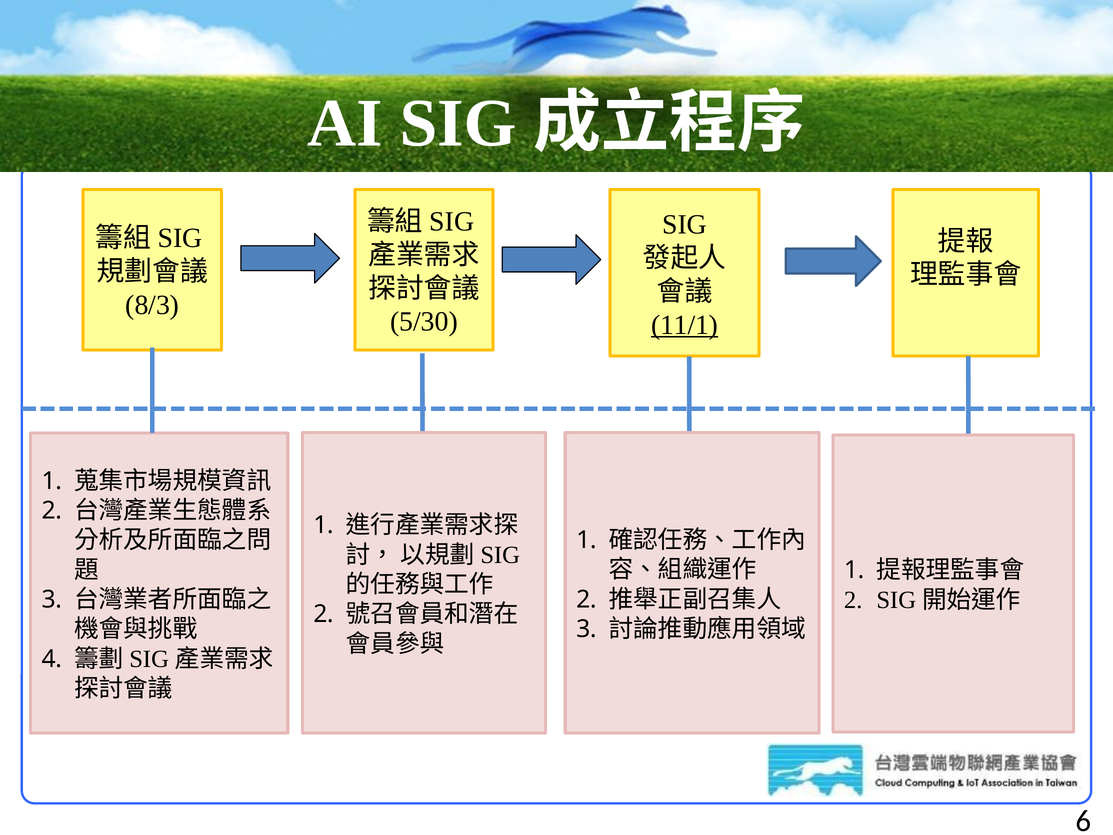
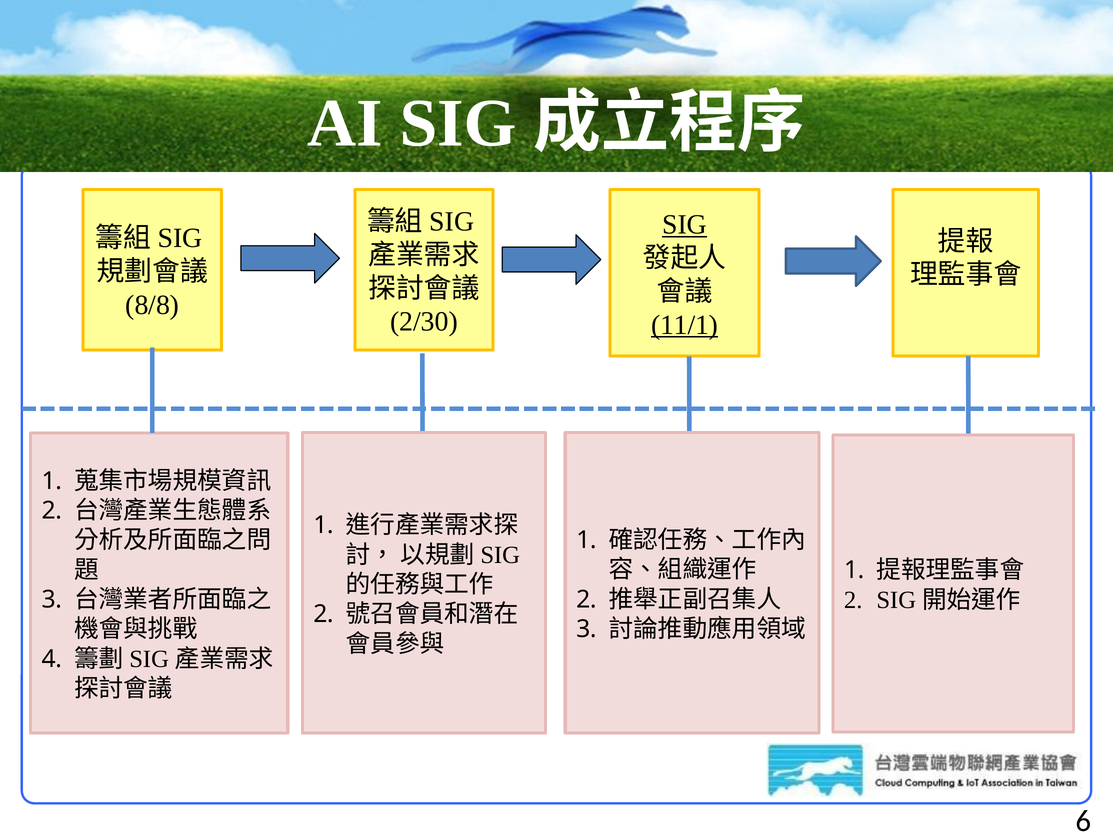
SIG underline: none -> present (685, 225)
8/3: 8/3 -> 8/8 (152, 305)
5/30: 5/30 -> 2/30 (424, 322)
